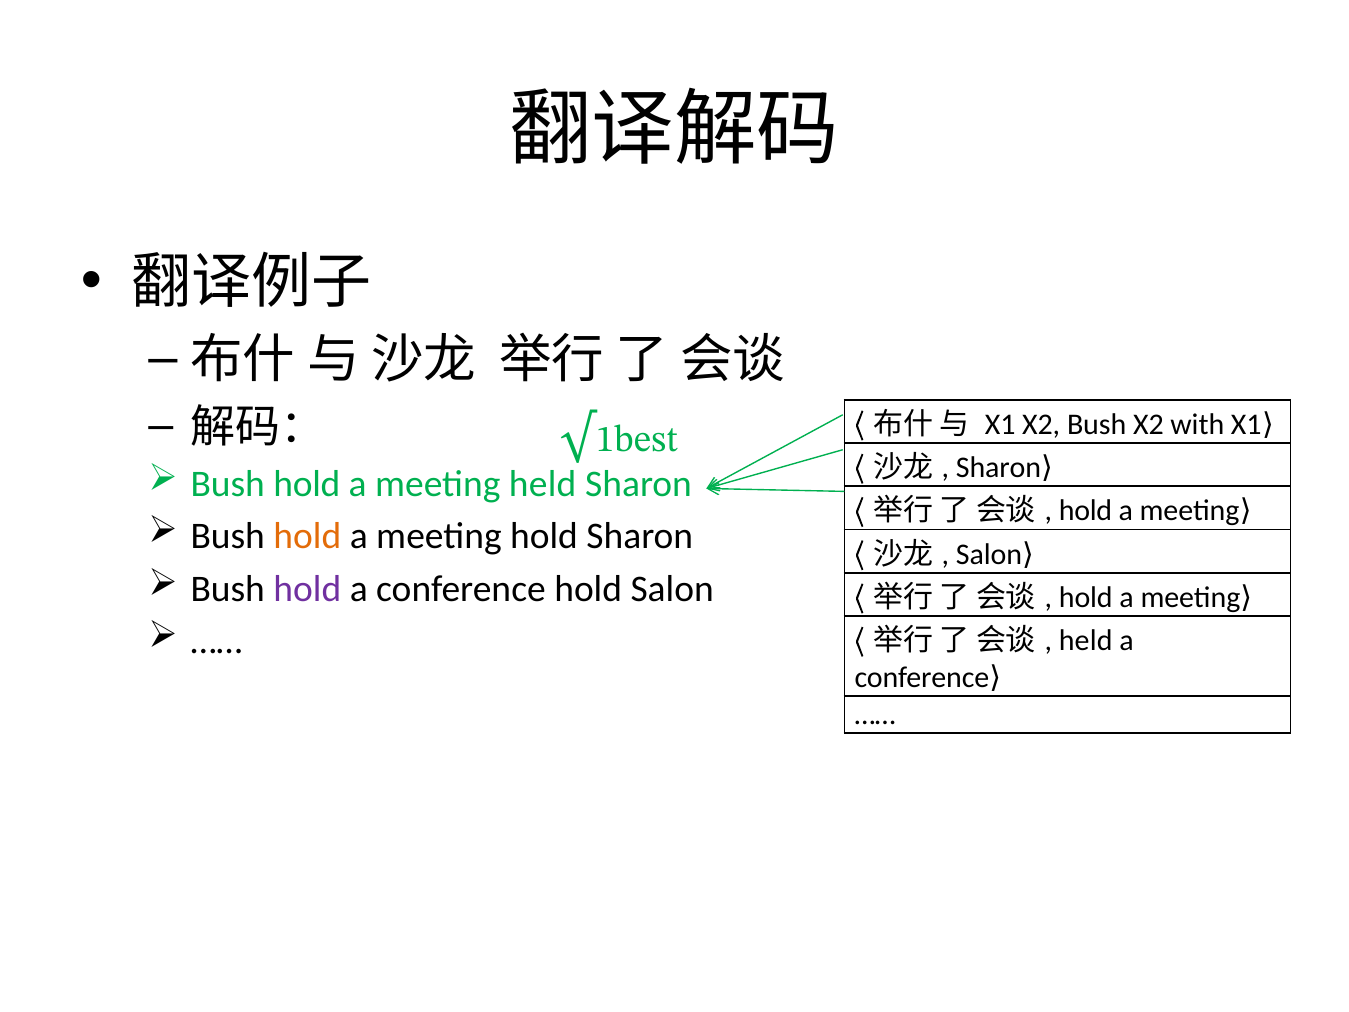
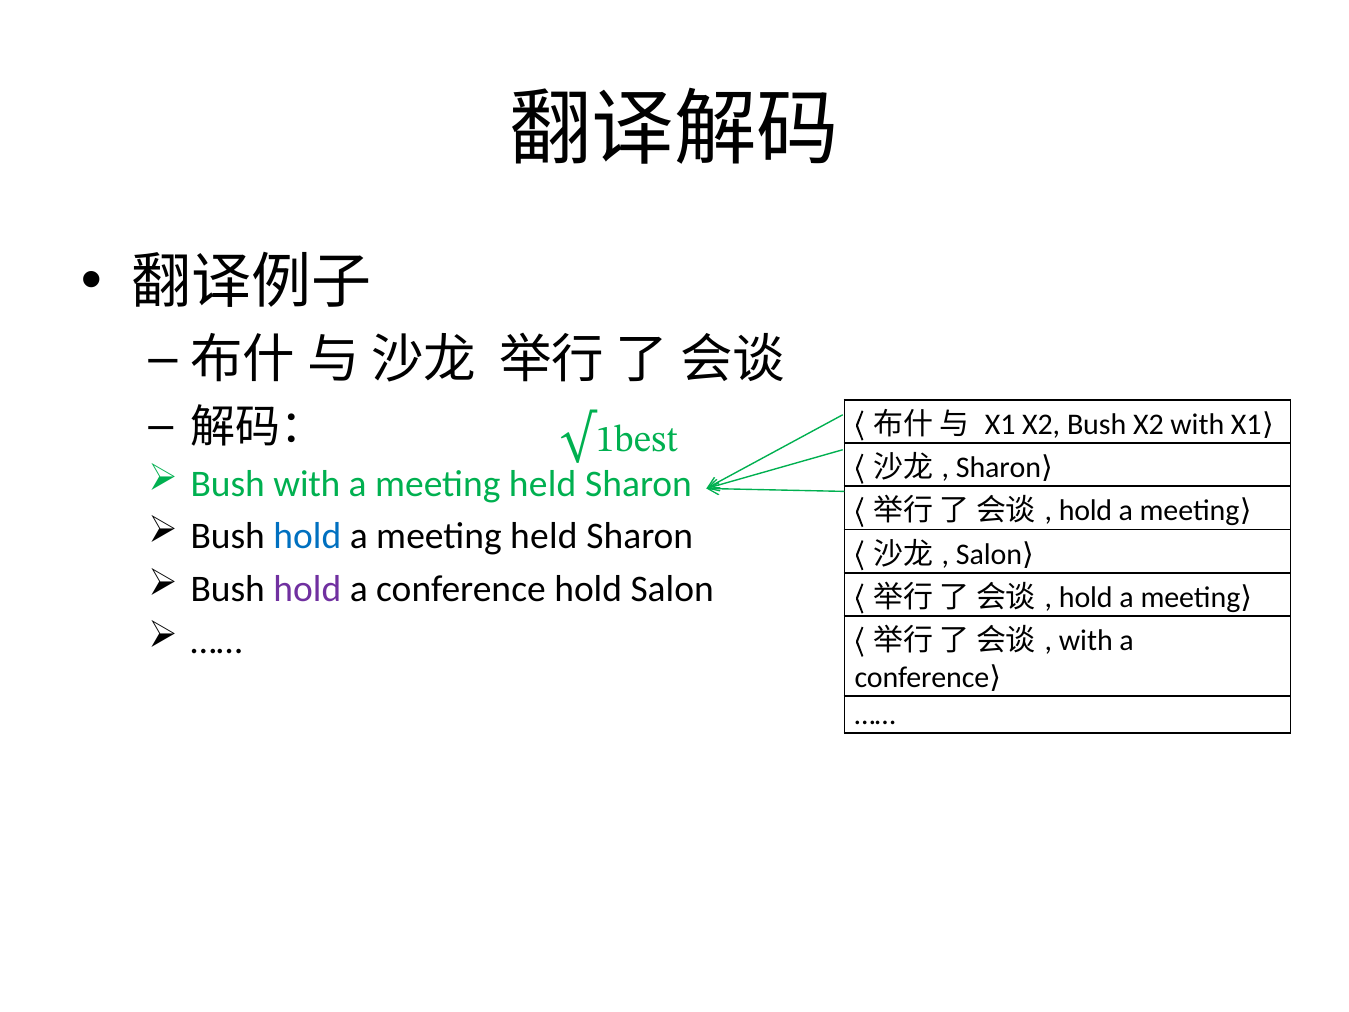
hold: hold -> with (307, 484)
hold colour: orange -> blue (307, 536)
hold: hold -> held (544, 536)
held: held -> with (1086, 641)
